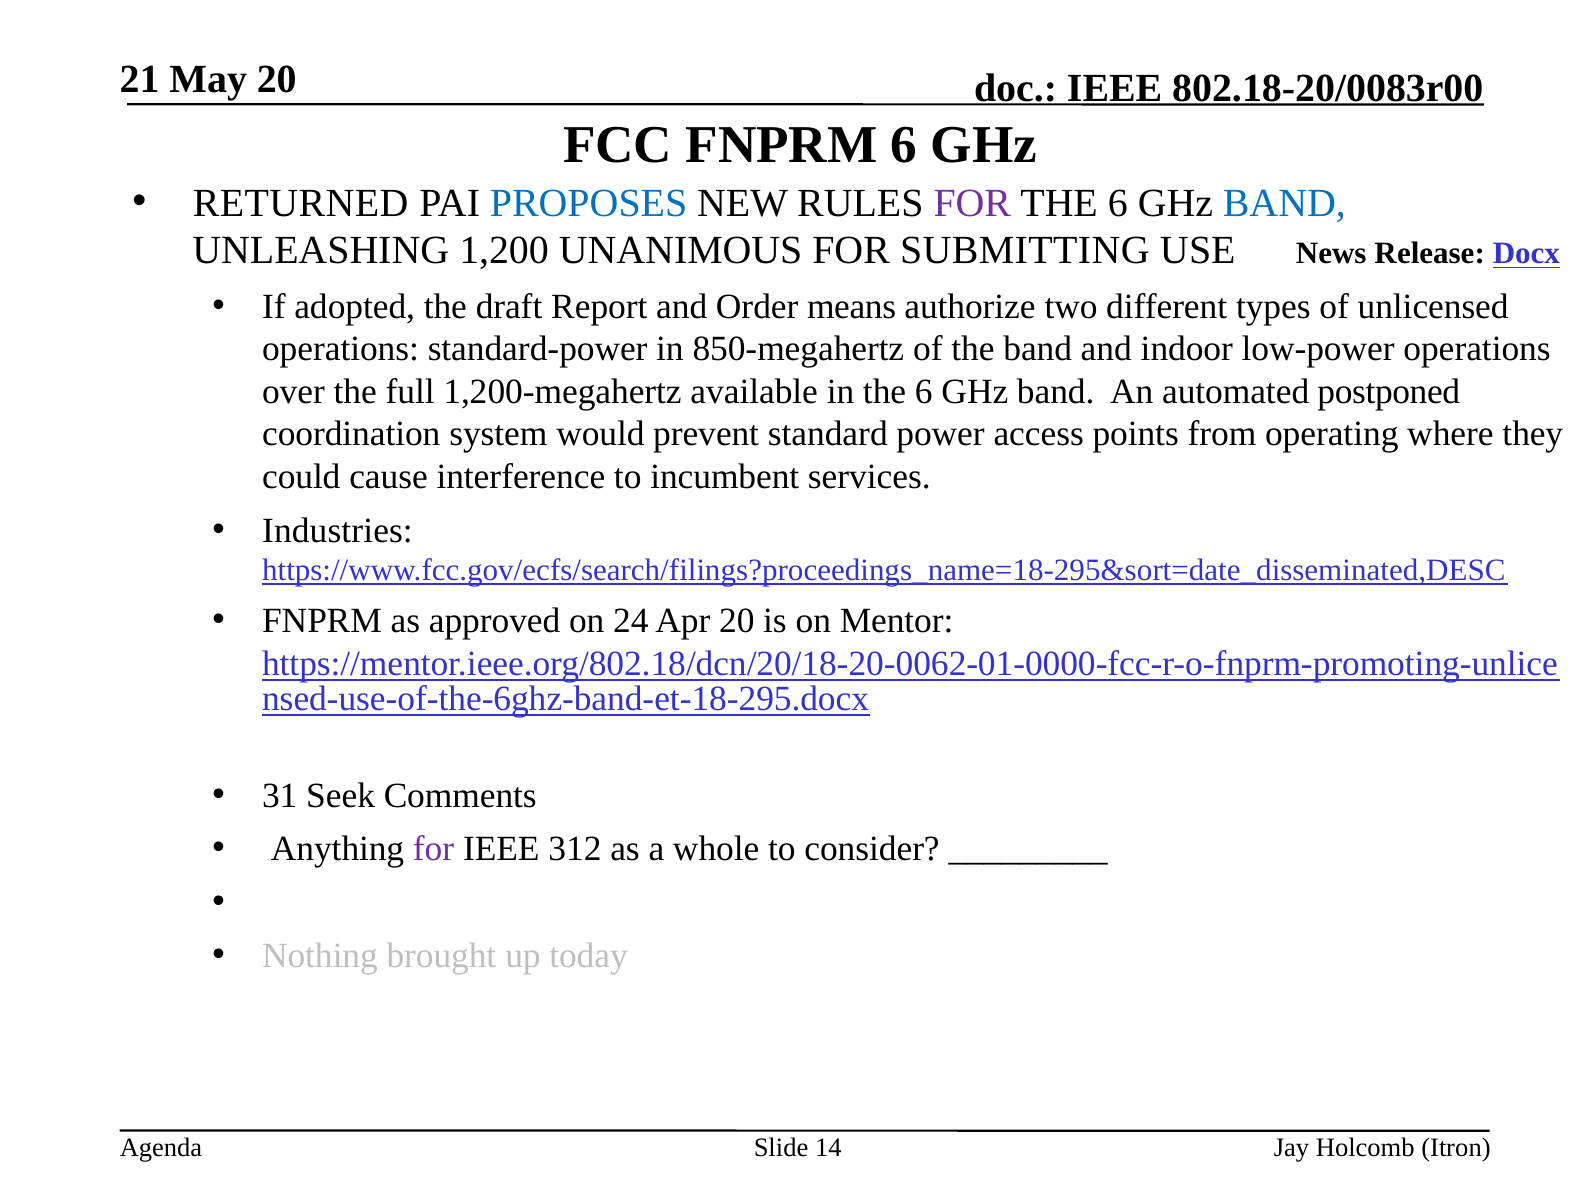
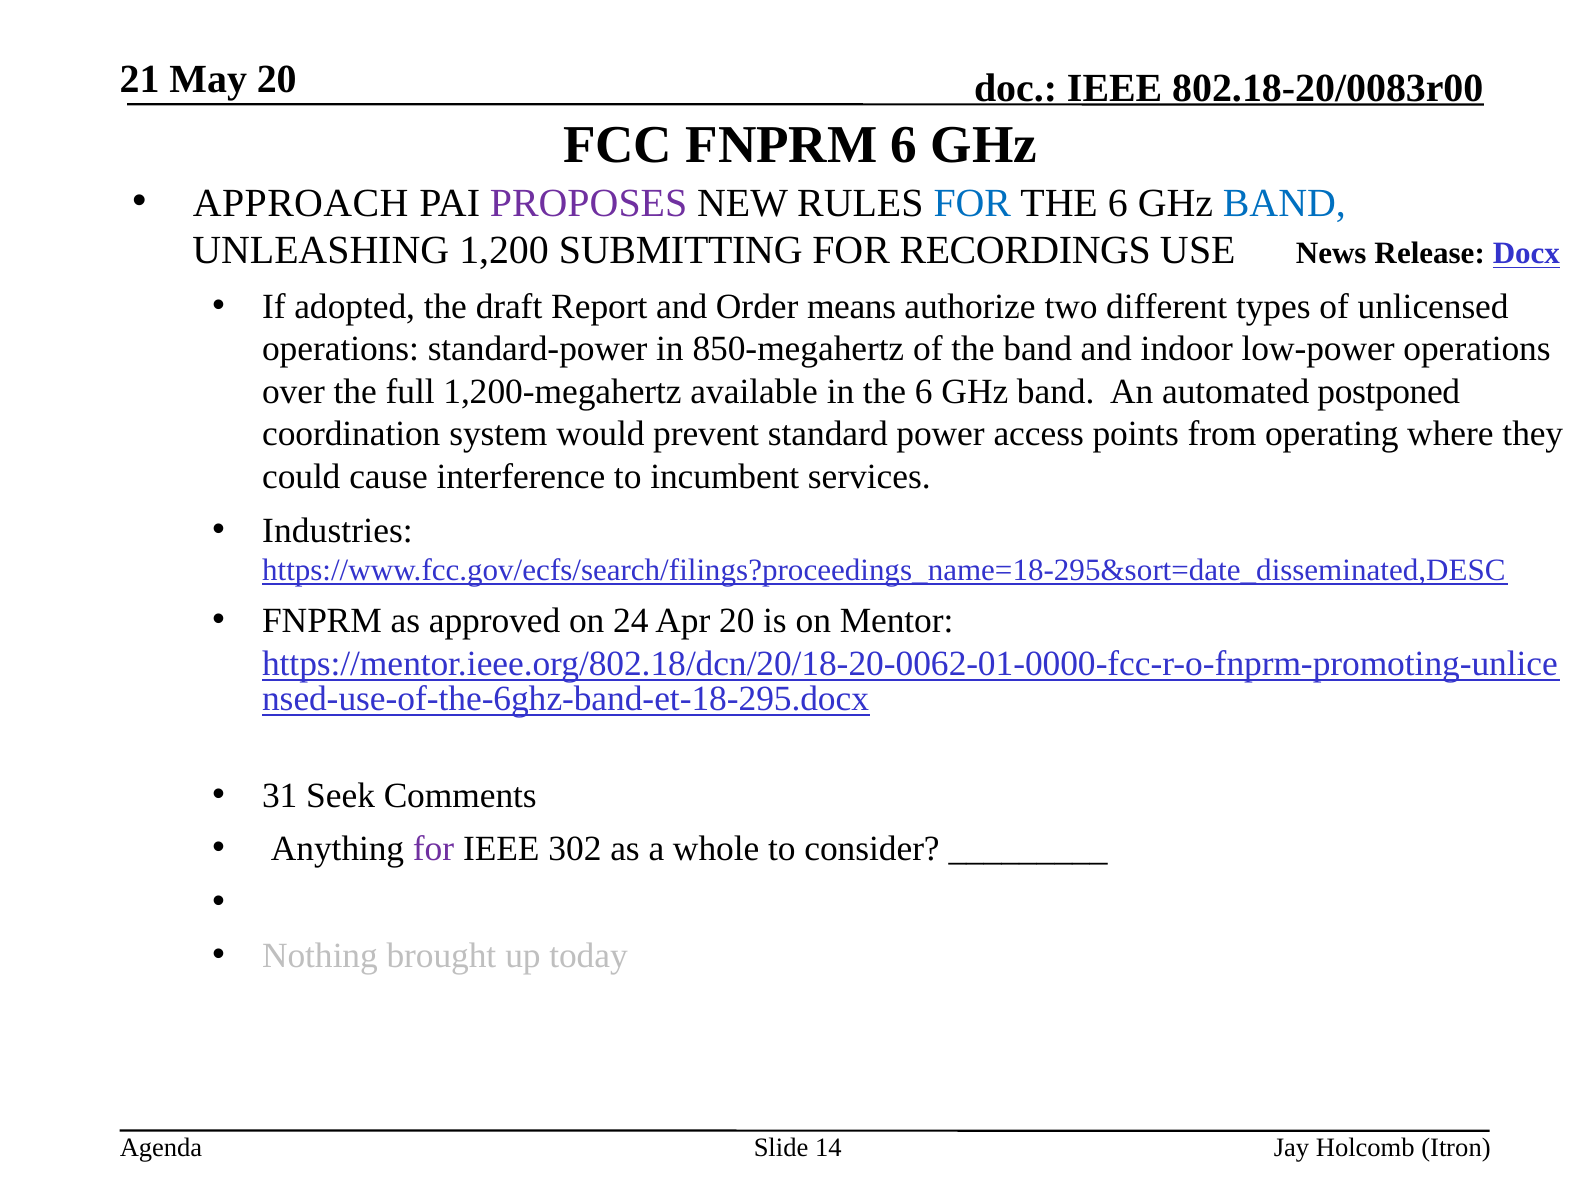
RETURNED: RETURNED -> APPROACH (301, 203)
PROPOSES colour: blue -> purple (589, 203)
FOR colour: purple -> blue (972, 203)
UNANIMOUS: UNANIMOUS -> SUBMITTING (681, 251)
SUBMITTING: SUBMITTING -> RECORDINGS (1025, 251)
312: 312 -> 302 (575, 849)
